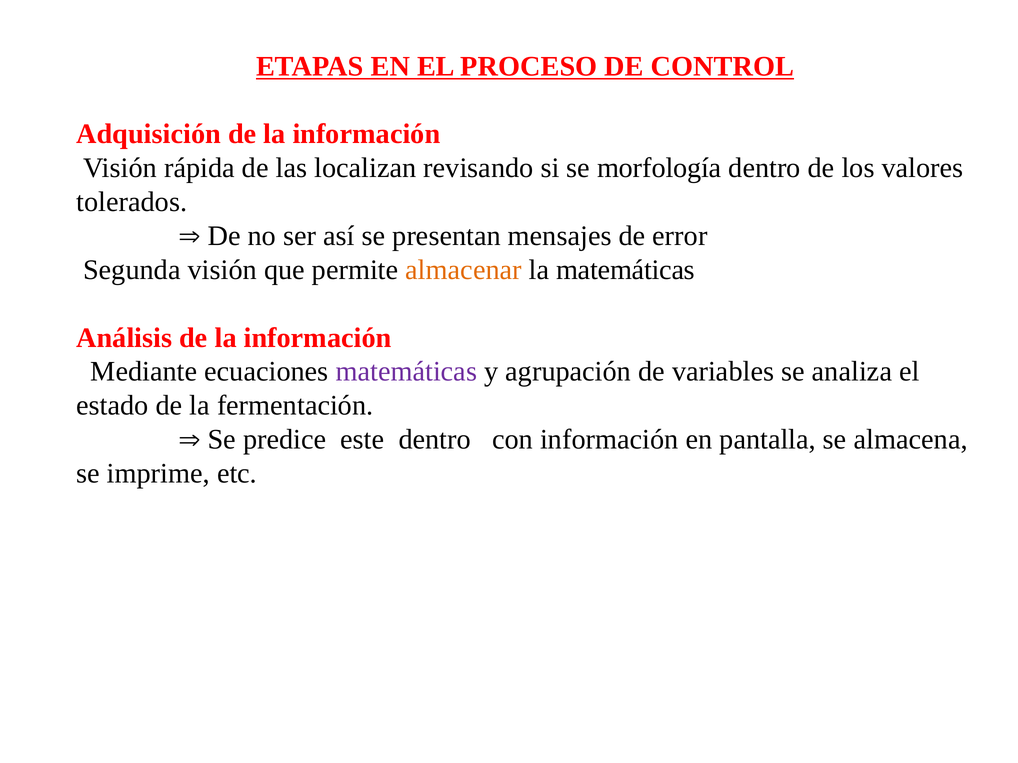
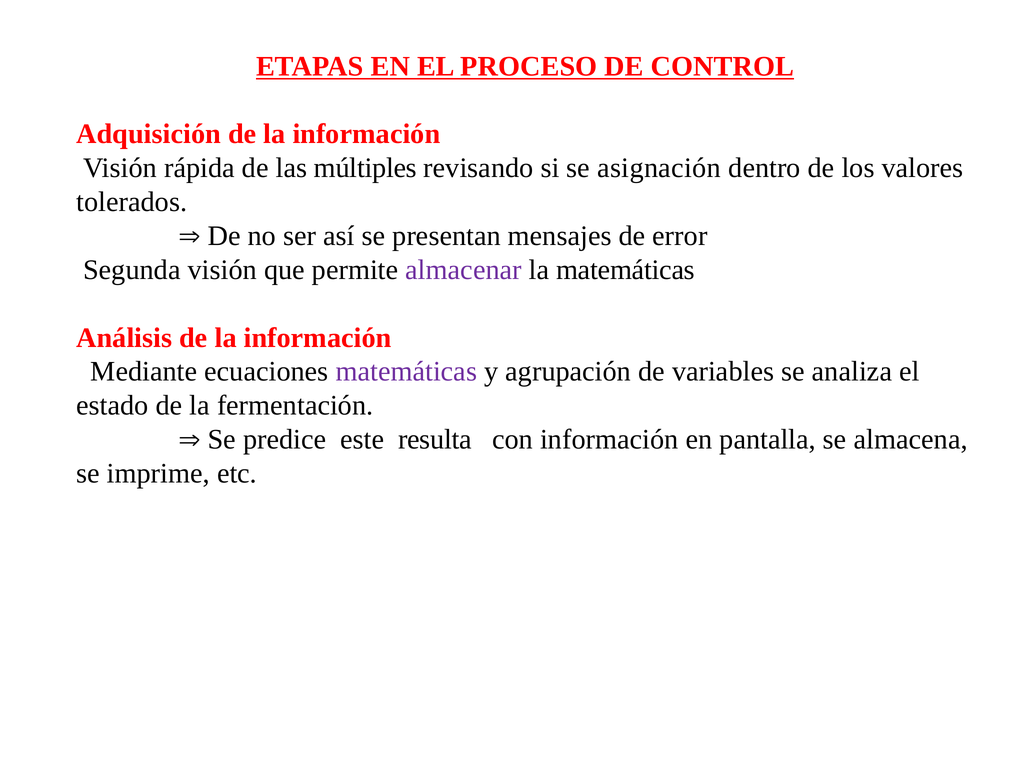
localizan: localizan -> múltiples (365, 168)
morfología: morfología -> asignación (659, 168)
almacenar colour: orange -> purple (464, 270)
este dentro: dentro -> resulta (435, 440)
